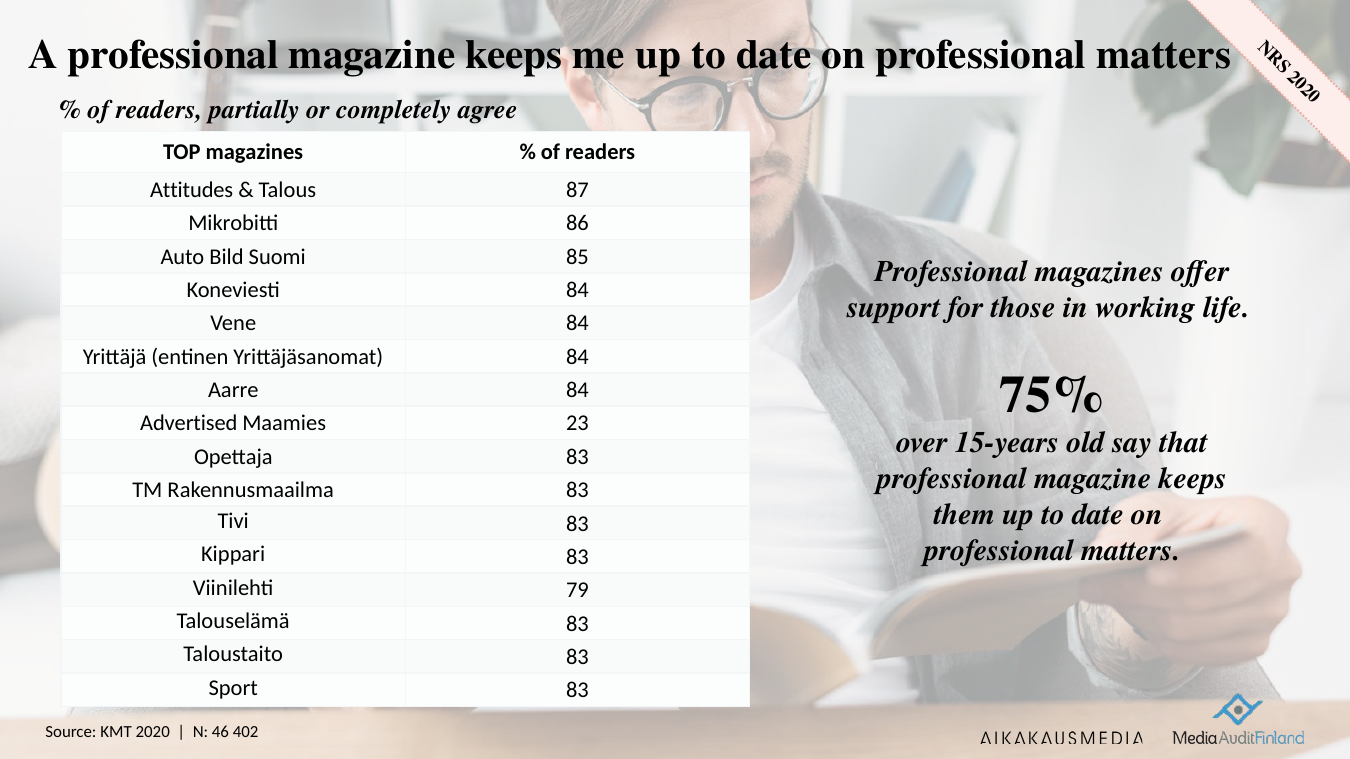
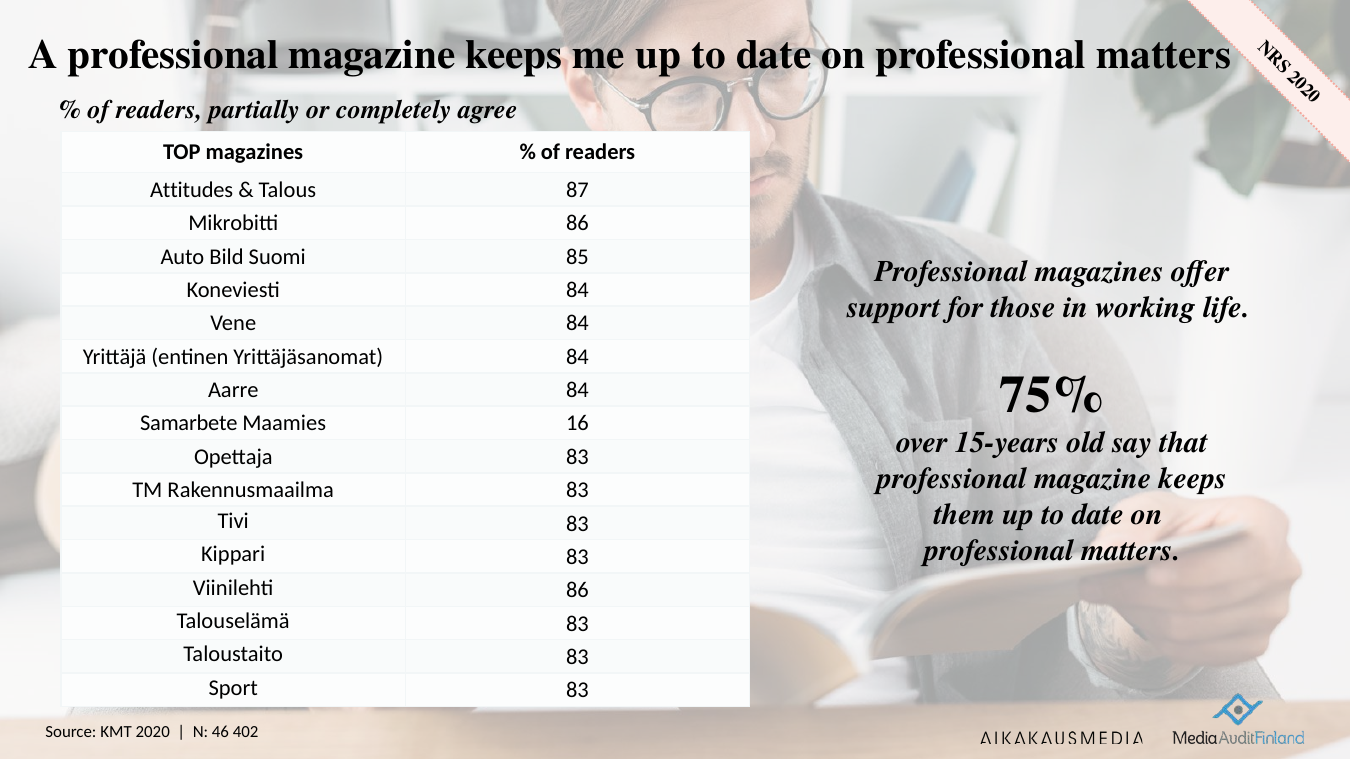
Advertised: Advertised -> Samarbete (189, 424)
23: 23 -> 16 (577, 424)
Viinilehti 79: 79 -> 86 (577, 591)
